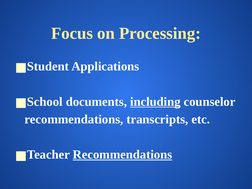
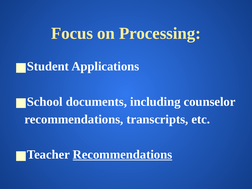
including underline: present -> none (155, 102)
